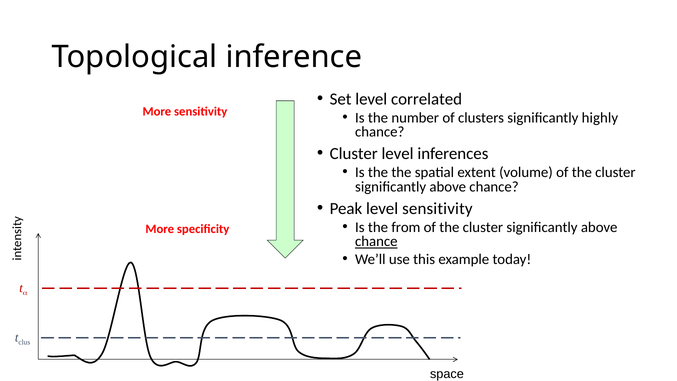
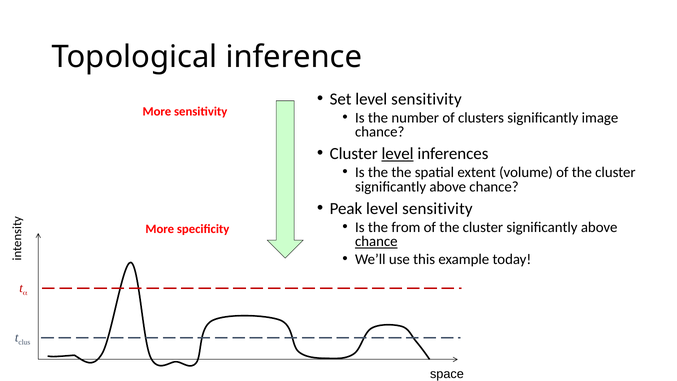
Set level correlated: correlated -> sensitivity (426, 99)
highly: highly -> image (600, 118)
level underline: none -> present (398, 154)
